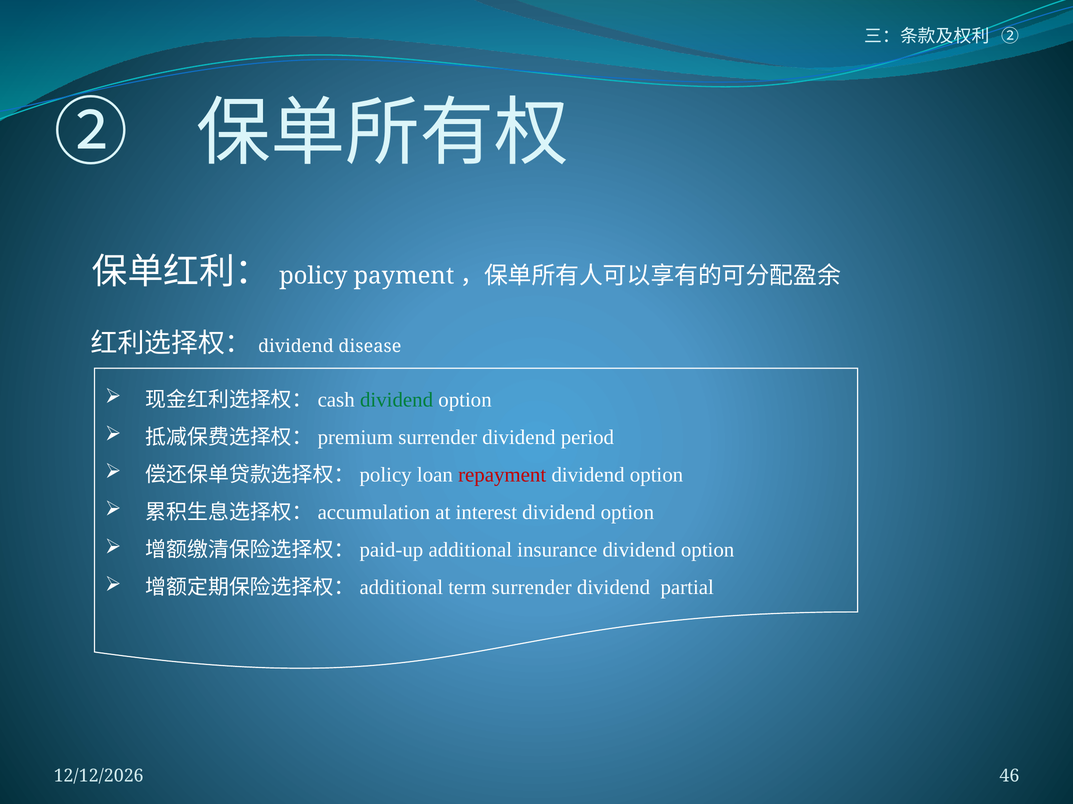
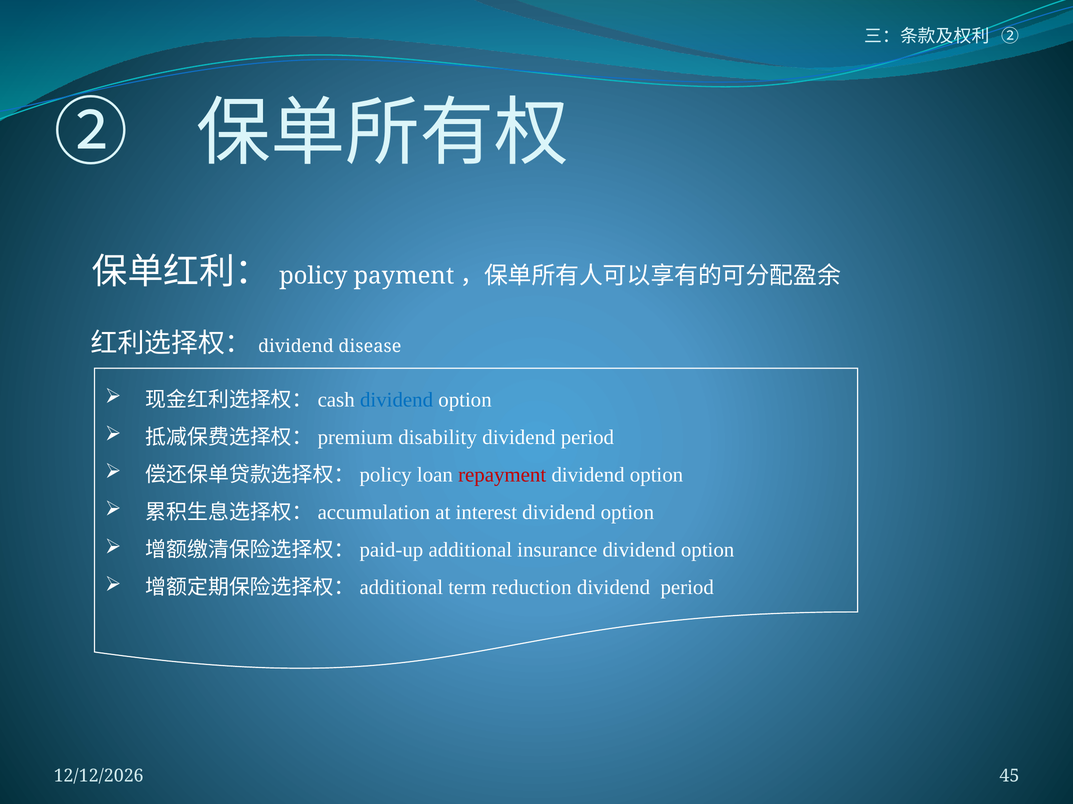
dividend colour: green -> blue (397, 400)
surrender: surrender -> disability (438, 438)
term surrender: surrender -> reduction (532, 588)
partial: partial -> period (687, 588)
46: 46 -> 45 (1009, 776)
